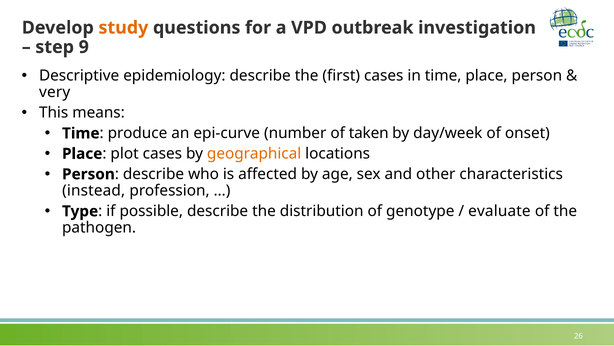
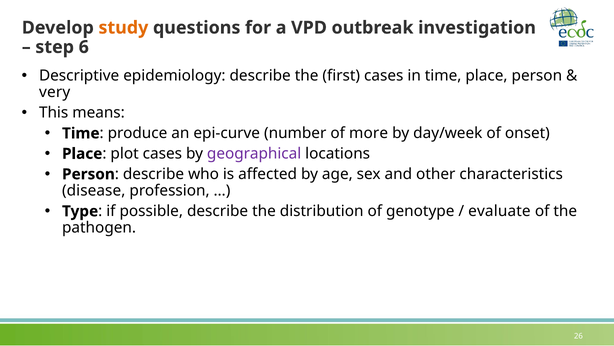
9: 9 -> 6 (84, 47)
taken: taken -> more (369, 133)
geographical colour: orange -> purple (254, 153)
instead: instead -> disease (94, 190)
